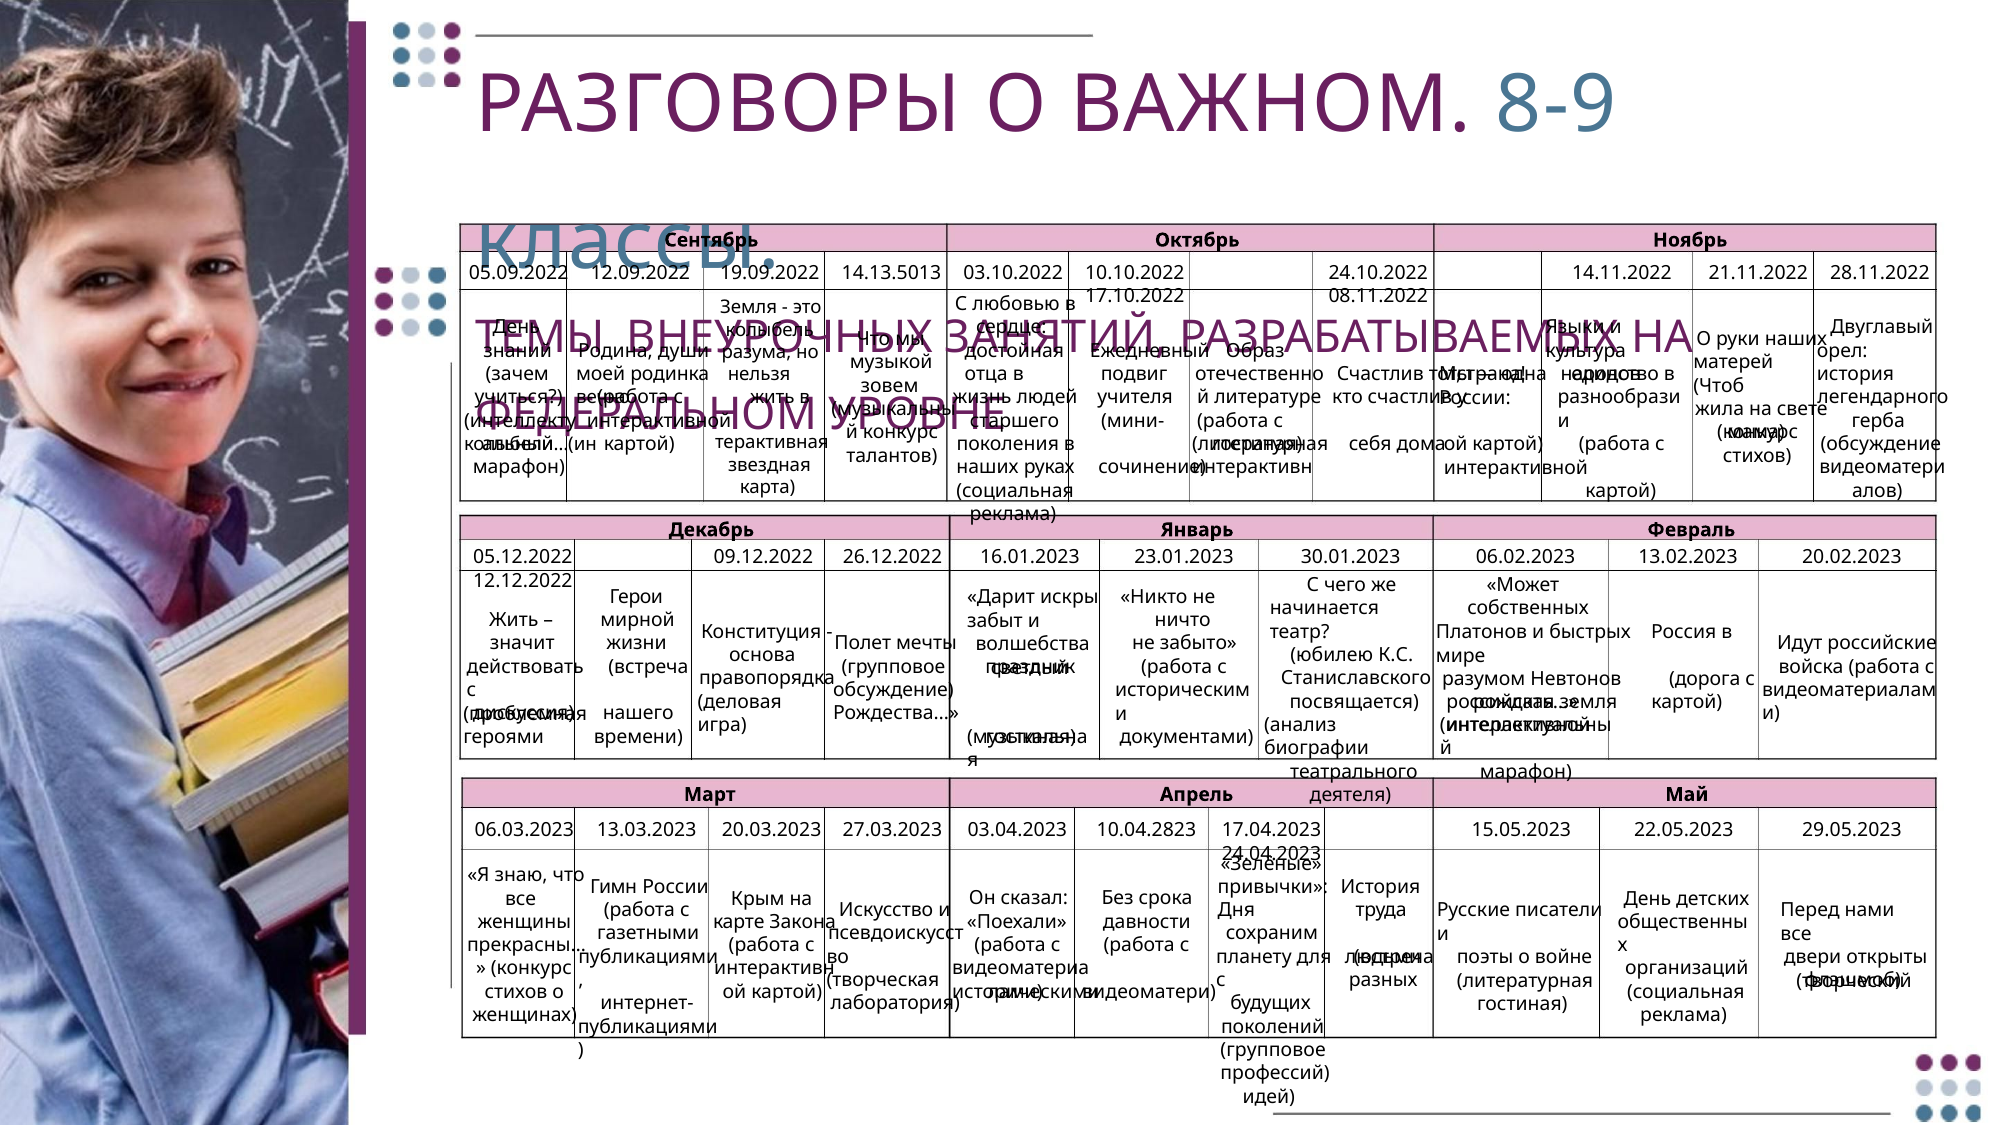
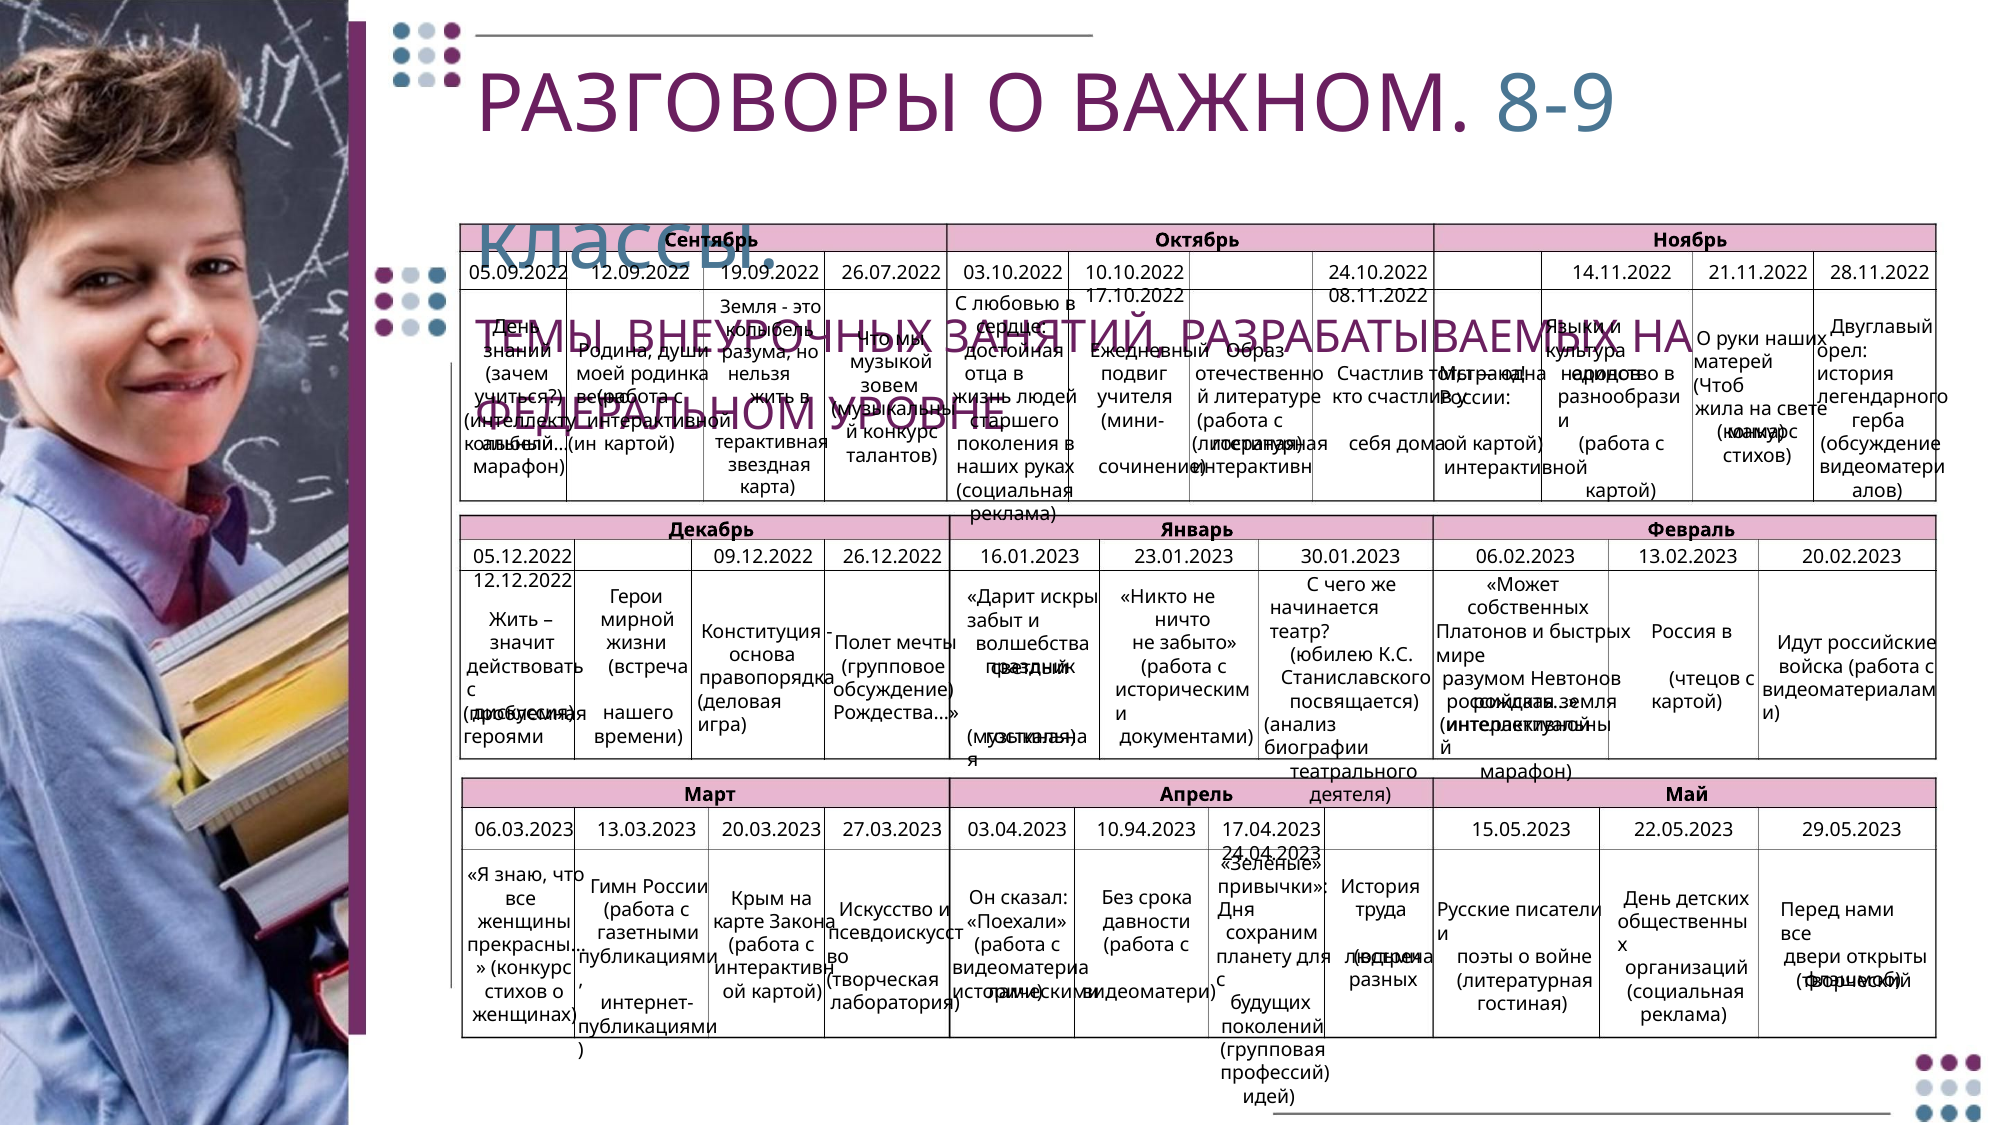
14.13.5013: 14.13.5013 -> 26.07.2022 (891, 272)
дорога: дорога -> чтецов (1705, 679)
10.04.2823: 10.04.2823 -> 10.94.2023 (1146, 830)
групповое: групповое -> групповая (1273, 1050)
